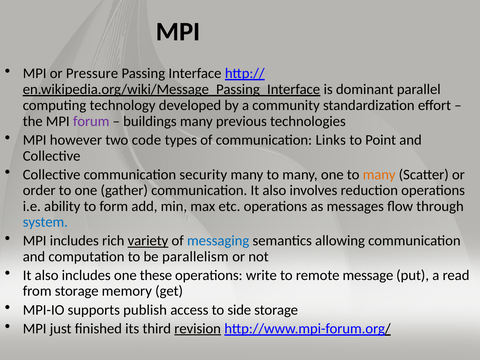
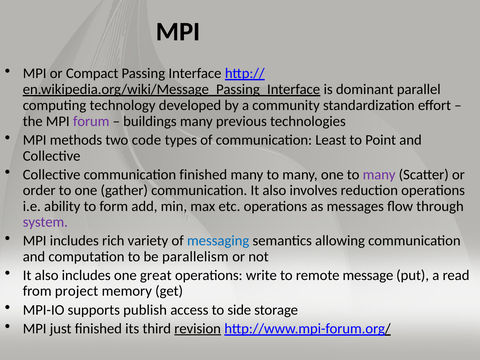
Pressure: Pressure -> Compact (92, 73)
however: however -> methods (76, 140)
Links: Links -> Least (331, 140)
communication security: security -> finished (203, 175)
many colour: orange -> purple (379, 175)
system colour: blue -> purple (45, 222)
variety underline: present -> none (148, 241)
these: these -> great (156, 275)
from storage: storage -> project (77, 291)
